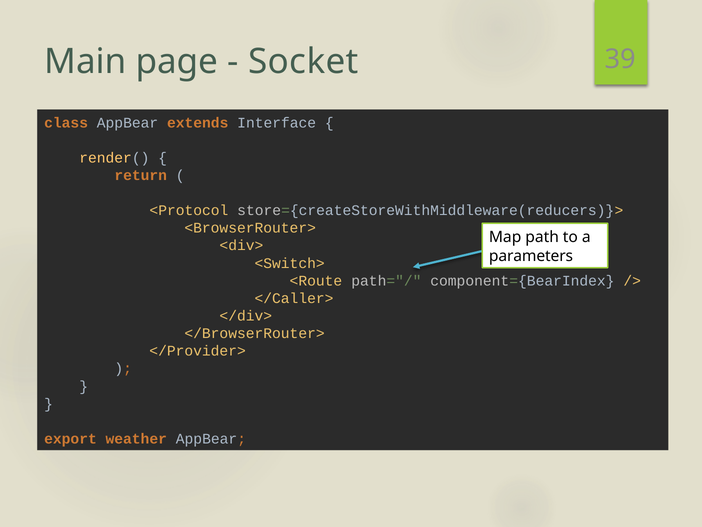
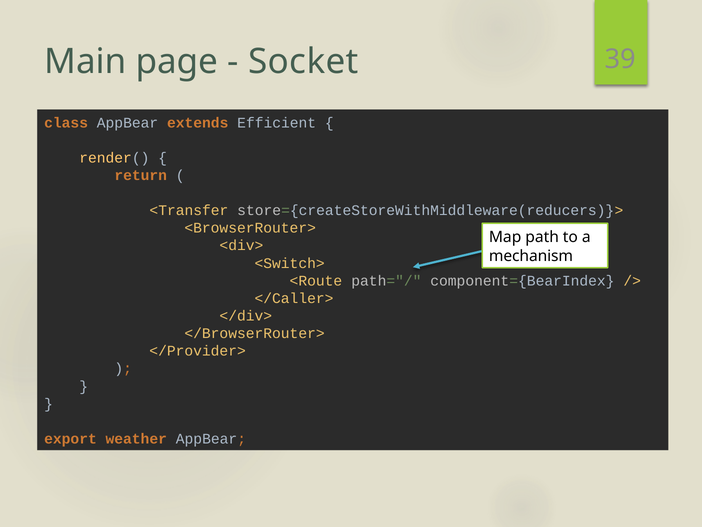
Interface: Interface -> Efficient (277, 123)
<Protocol: <Protocol -> <Transfer (189, 210)
parameters: parameters -> mechanism (531, 256)
